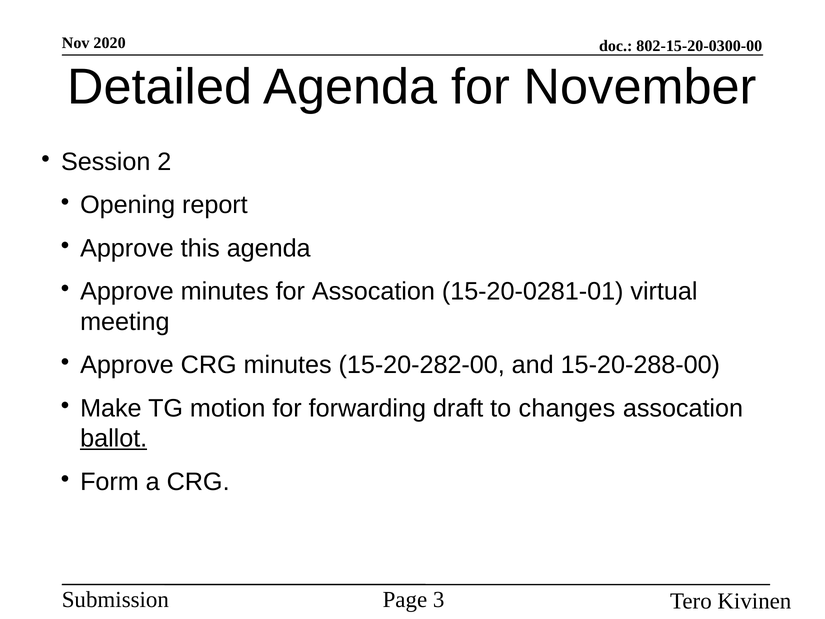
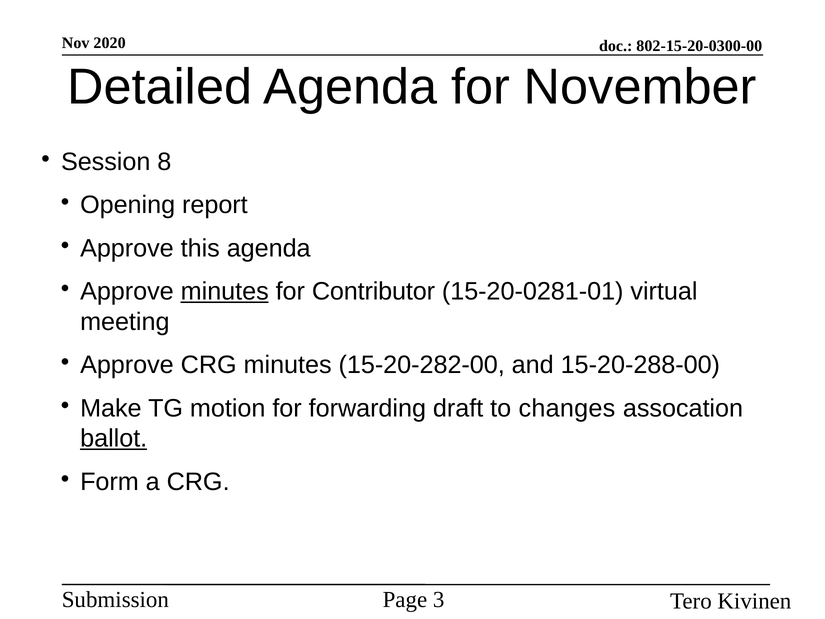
2: 2 -> 8 (164, 162)
minutes underline: none -> present (225, 291)
for Assocation: Assocation -> Contributor (374, 291)
